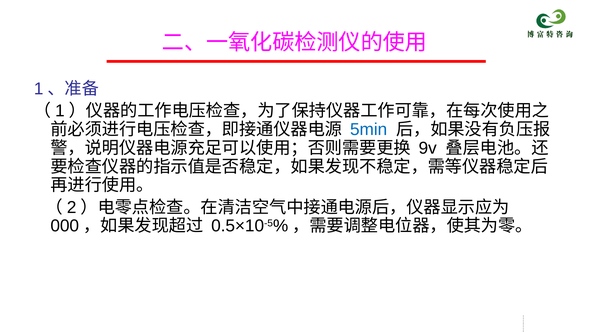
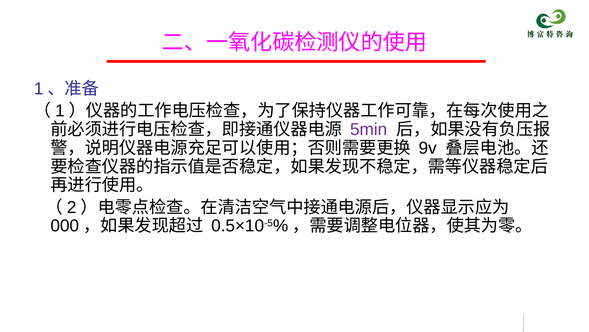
5min colour: blue -> purple (369, 129)
